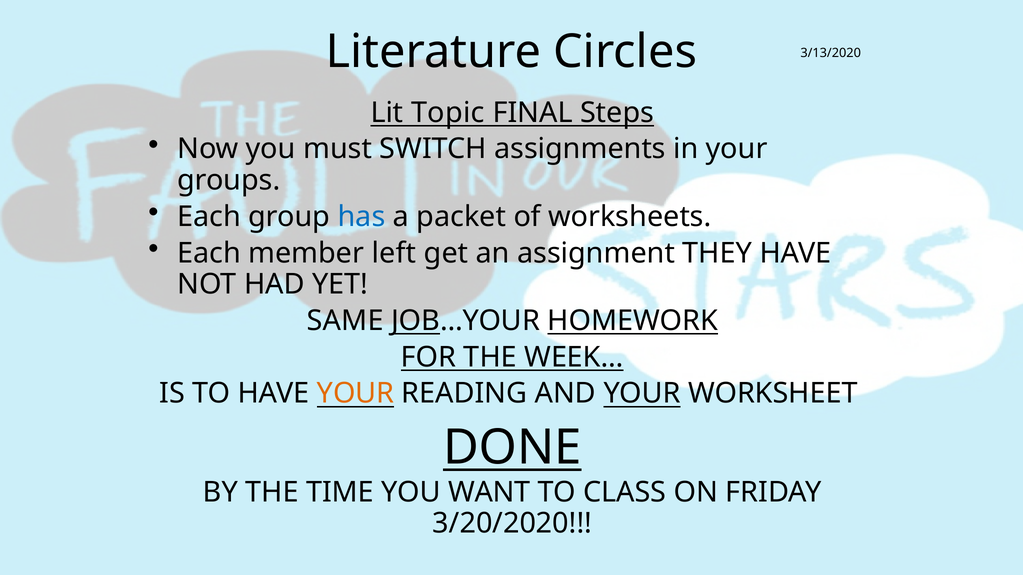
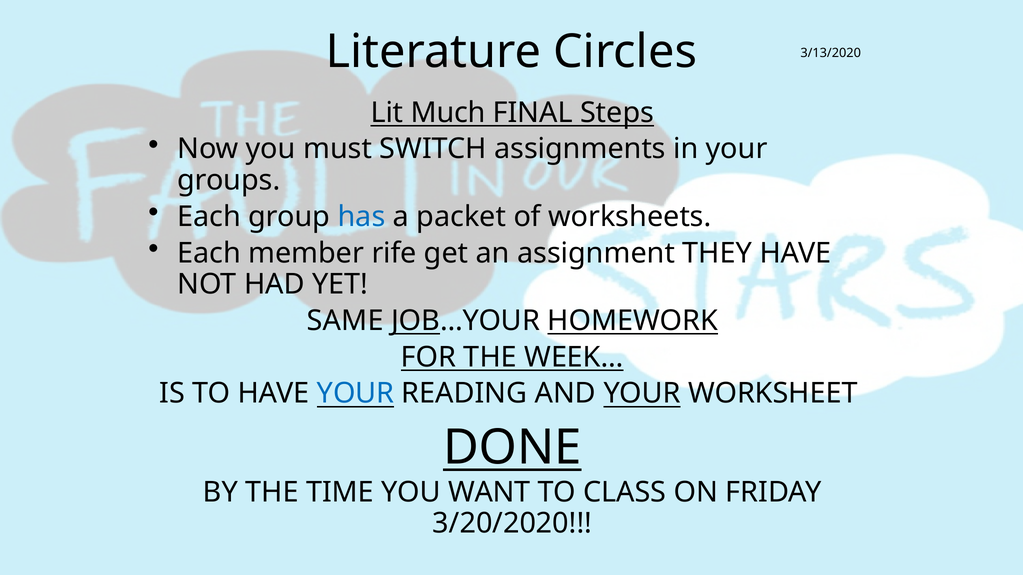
Topic: Topic -> Much (448, 113)
left: left -> rife (394, 253)
YOUR colour: orange -> blue (356, 394)
